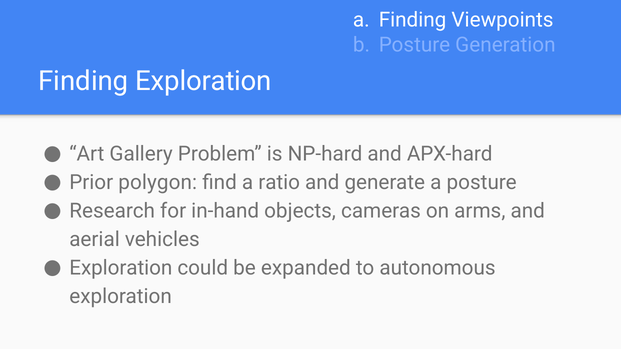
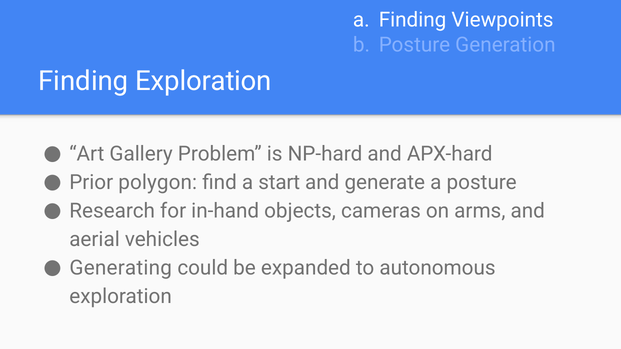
ratio: ratio -> start (279, 183)
Exploration: Exploration -> Generating (121, 268)
